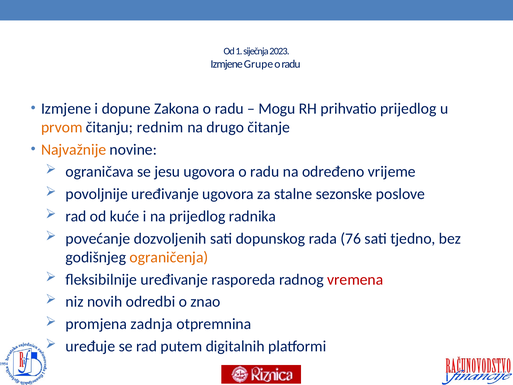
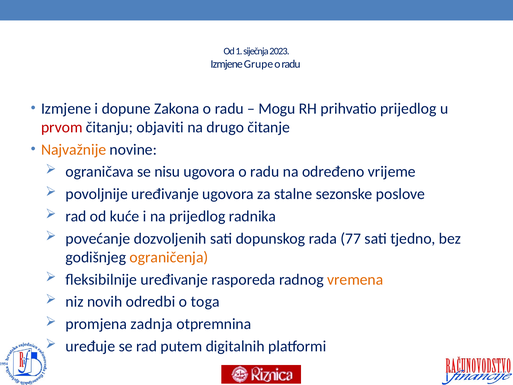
prvom colour: orange -> red (62, 127)
rednim: rednim -> objaviti (160, 127)
jesu: jesu -> nisu (167, 172)
76: 76 -> 77 (351, 238)
vremena colour: red -> orange (355, 279)
znao: znao -> toga (205, 302)
